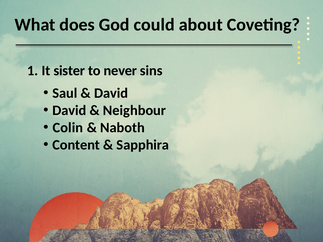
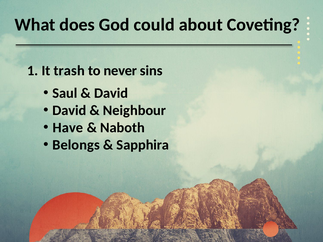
sister: sister -> trash (69, 71)
Colin: Colin -> Have (68, 128)
Content: Content -> Belongs (76, 145)
